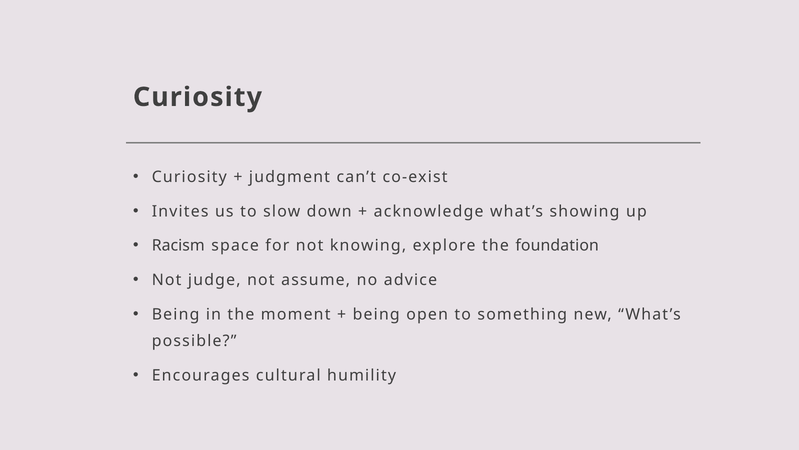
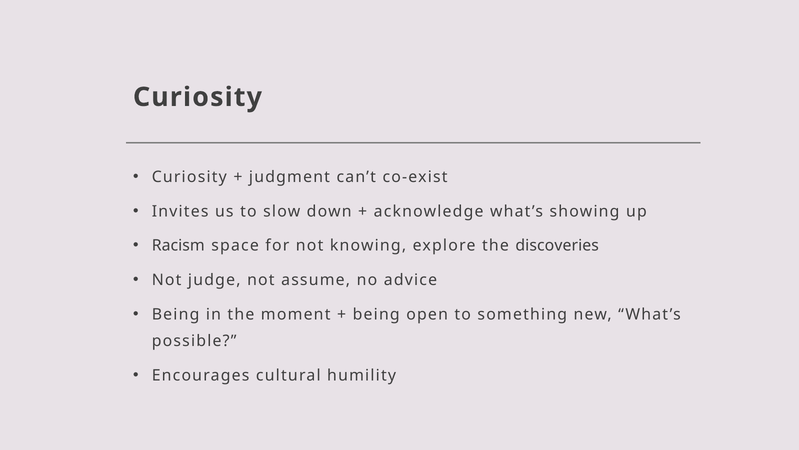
foundation: foundation -> discoveries (557, 245)
